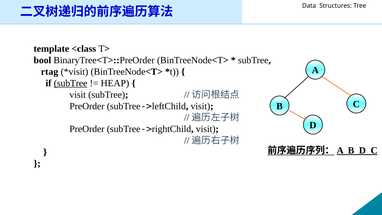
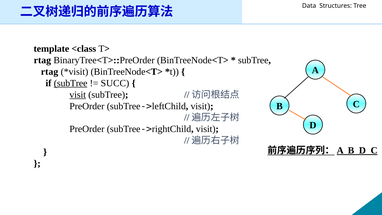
bool: bool -> rtag (42, 60)
HEAP: HEAP -> SUCC (115, 83)
visit underline: none -> present (78, 95)
